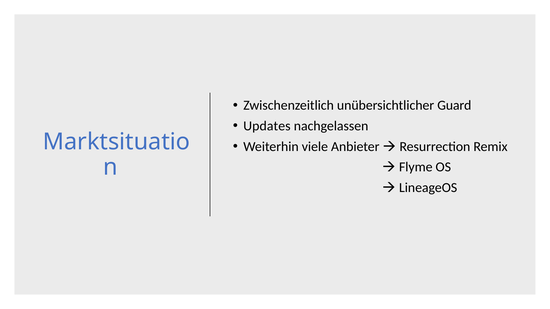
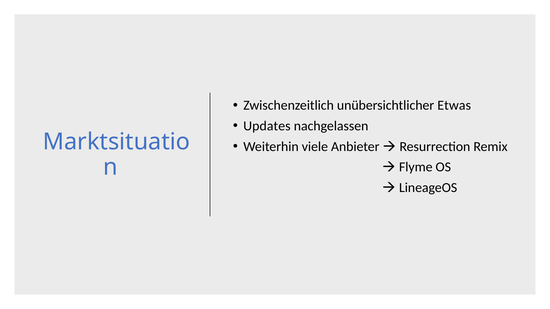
Guard: Guard -> Etwas (454, 106)
